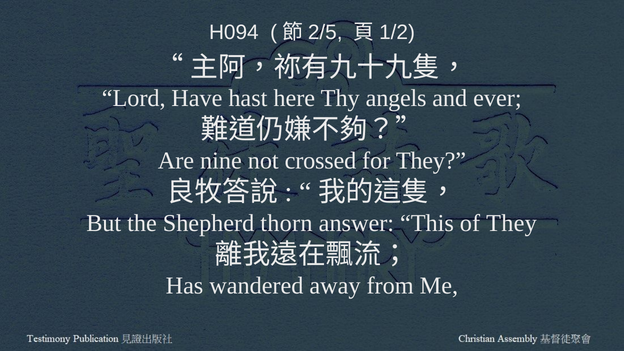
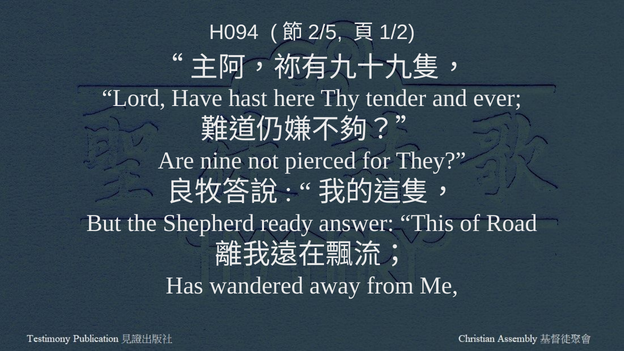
angels: angels -> tender (396, 98)
crossed: crossed -> pierced (320, 161)
thorn: thorn -> ready (287, 223)
of They: They -> Road (512, 223)
